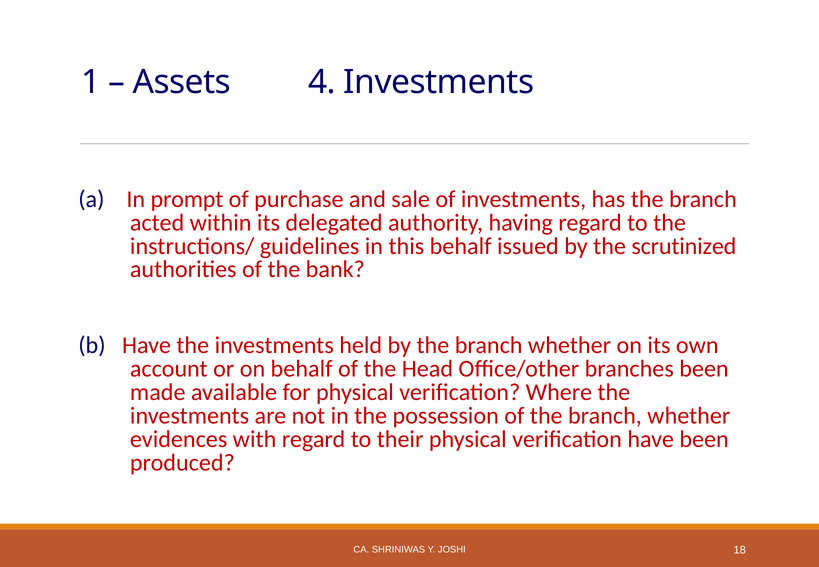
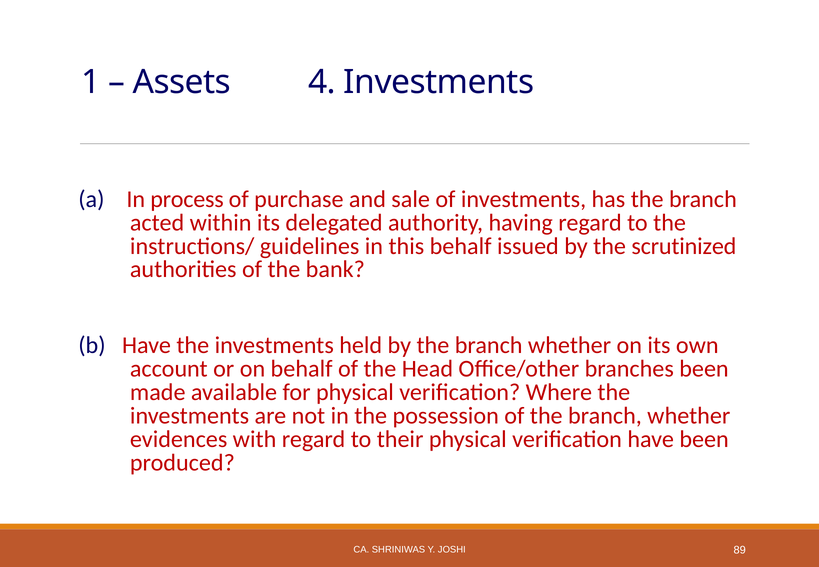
prompt: prompt -> process (187, 199)
18: 18 -> 89 (740, 550)
